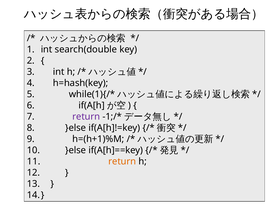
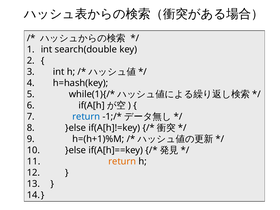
return colour: purple -> blue (86, 117)
